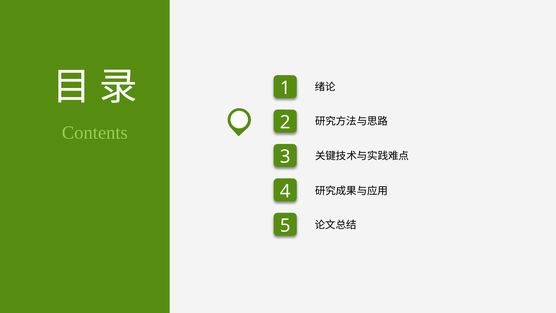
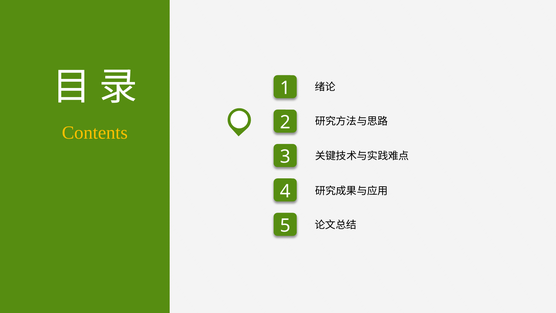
Contents colour: light green -> yellow (95, 133)
